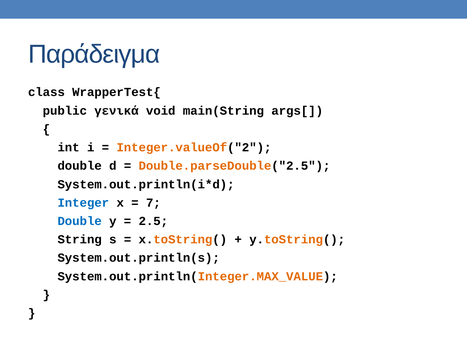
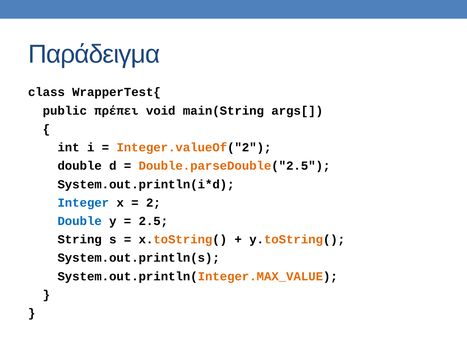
γενικά: γενικά -> πρέπει (116, 111)
7: 7 -> 2 (153, 203)
